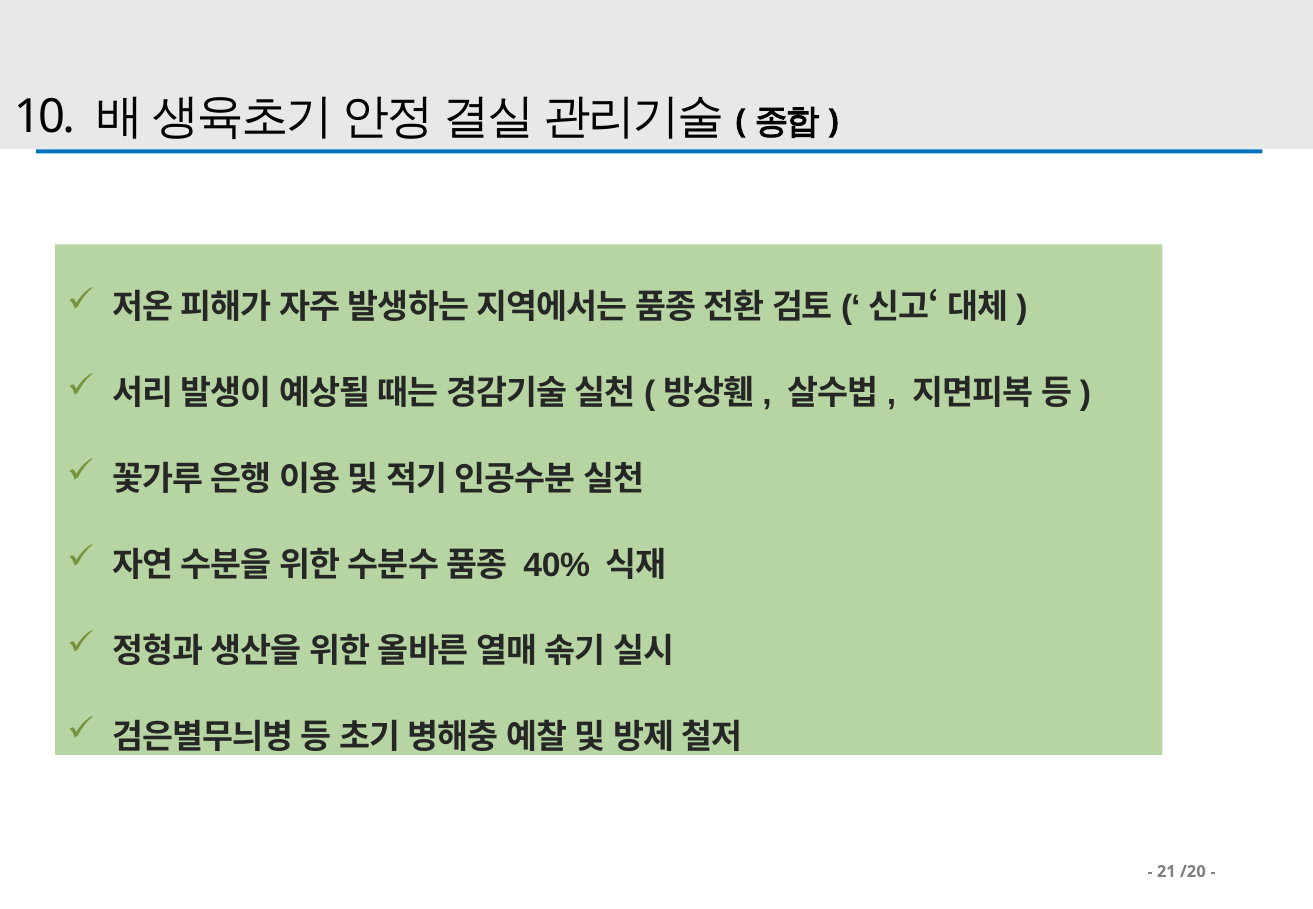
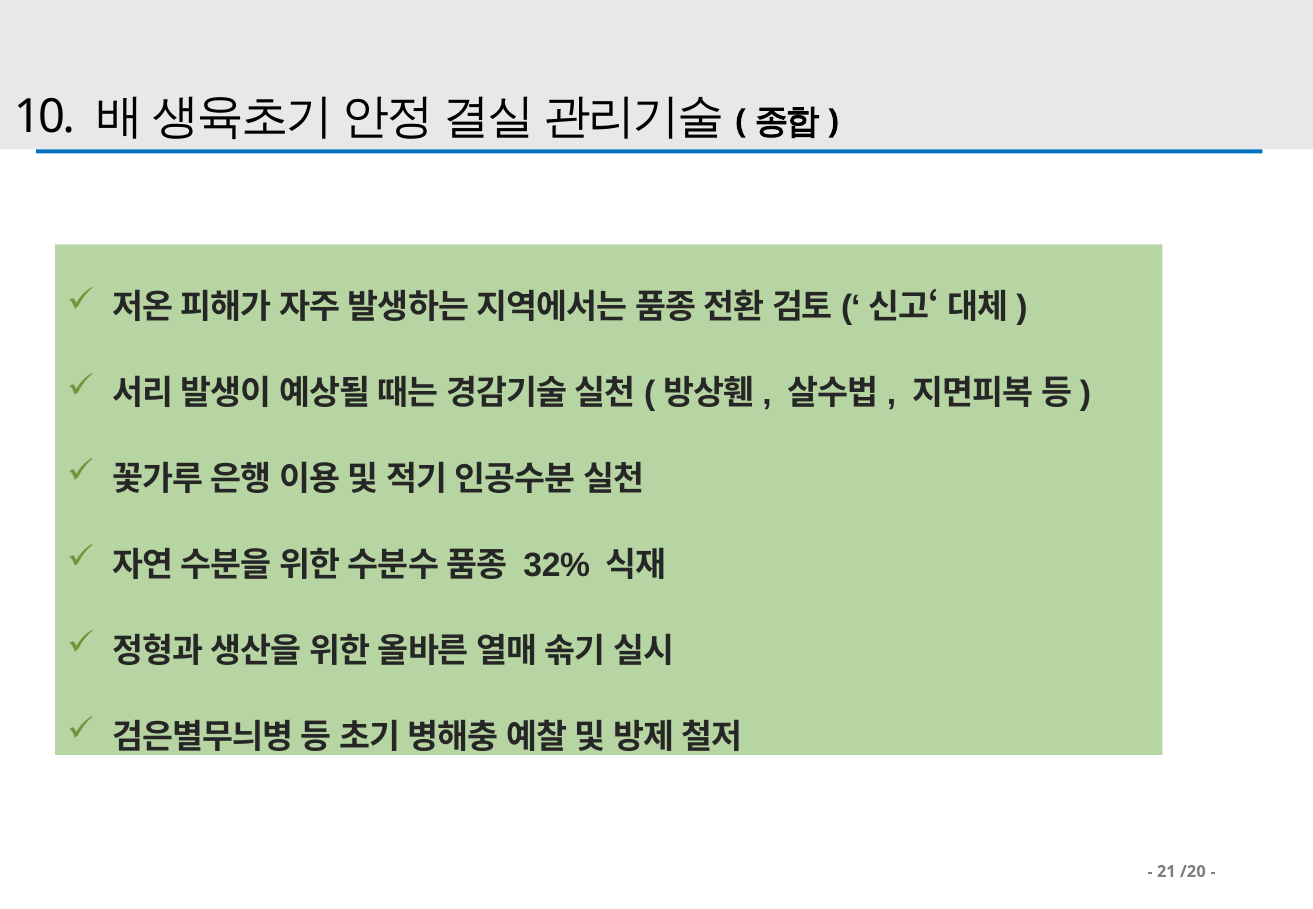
40%: 40% -> 32% (557, 565)
